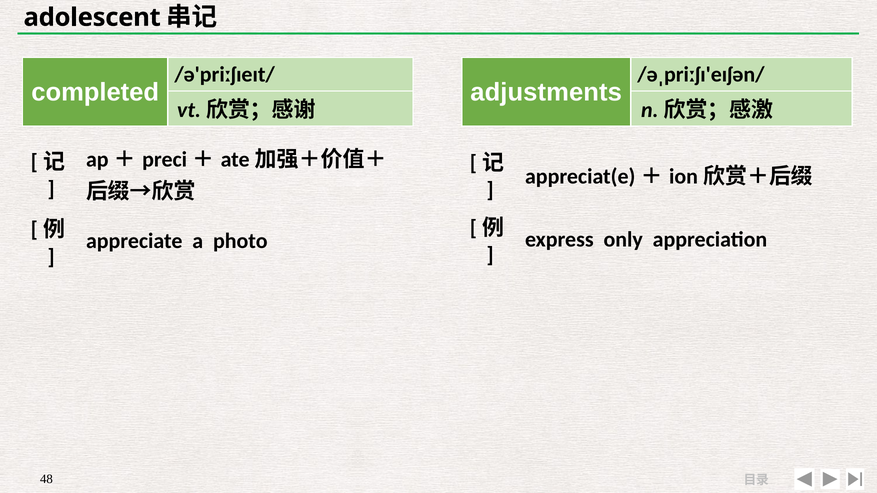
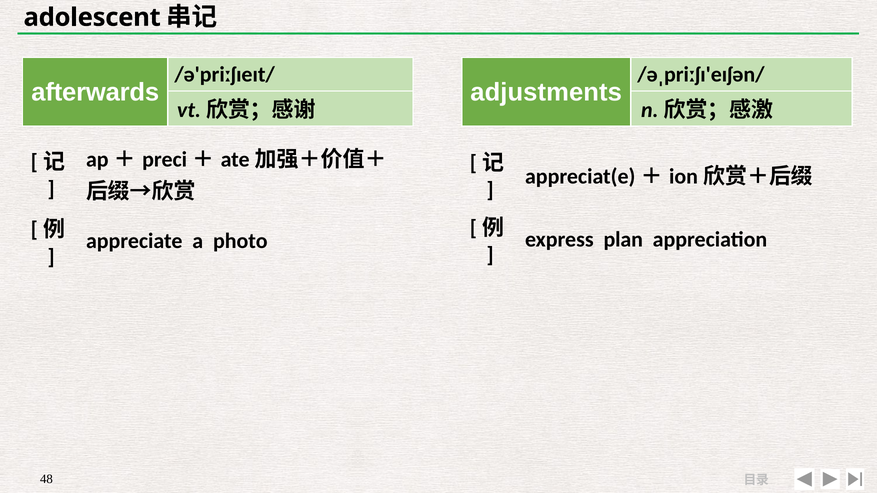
completed: completed -> afterwards (95, 92)
only: only -> plan (623, 240)
